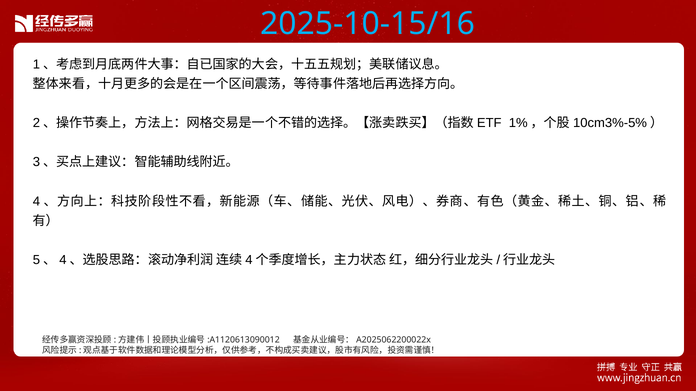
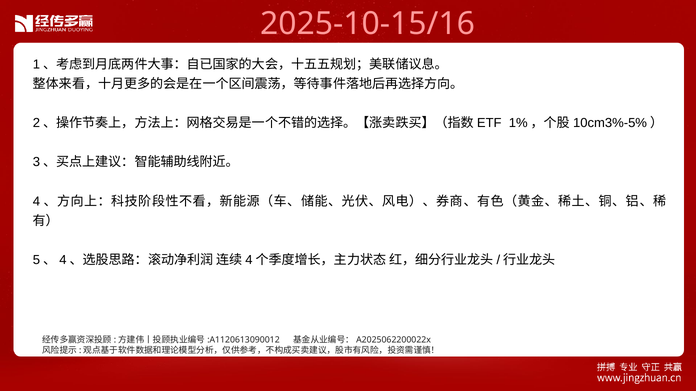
2025-10-15/16 colour: light blue -> pink (368, 24)
